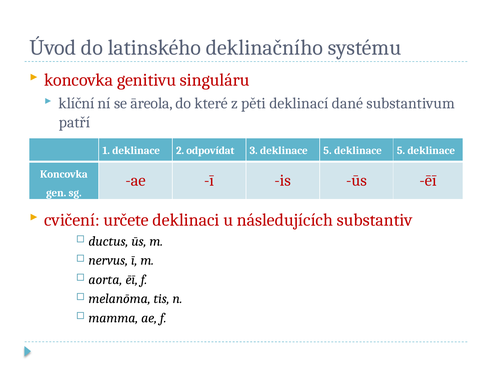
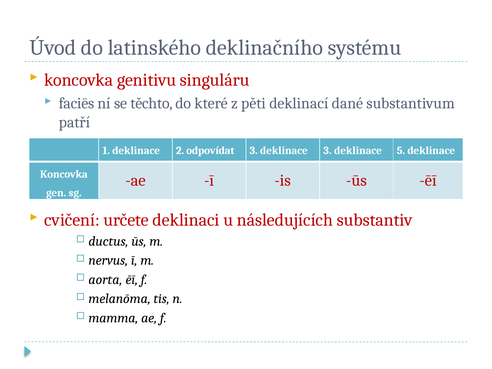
klíční: klíční -> faciēs (77, 103)
āreola: āreola -> těchto (152, 103)
3 deklinace 5: 5 -> 3 (327, 151)
